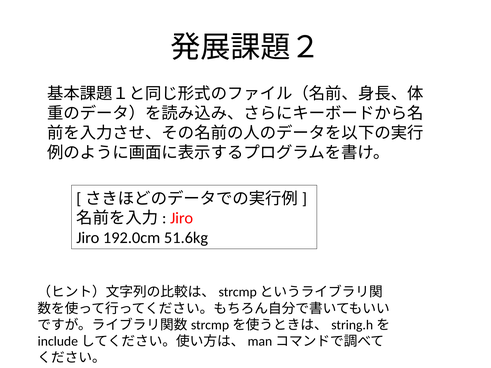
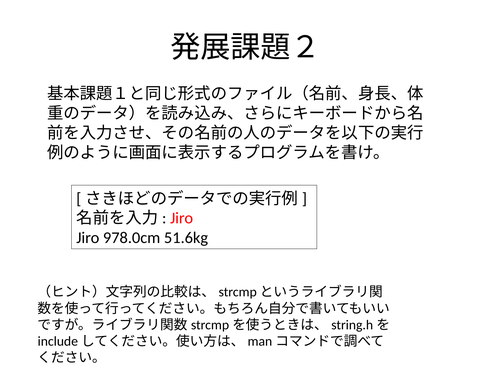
192.0cm: 192.0cm -> 978.0cm (132, 238)
